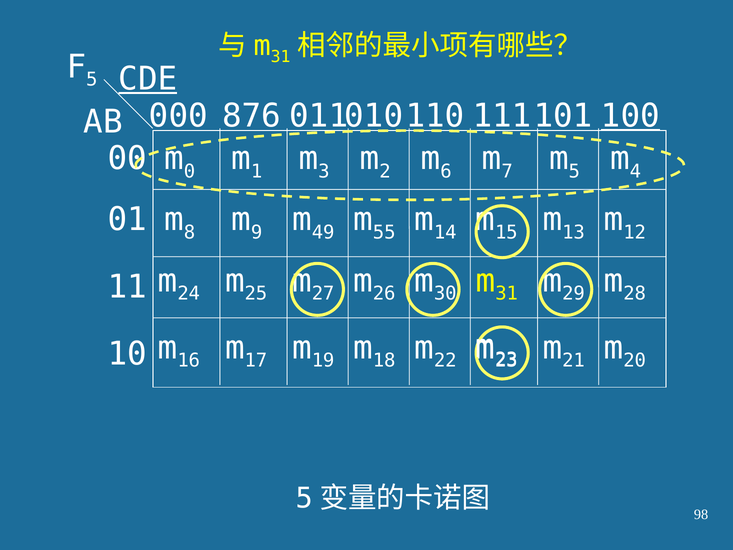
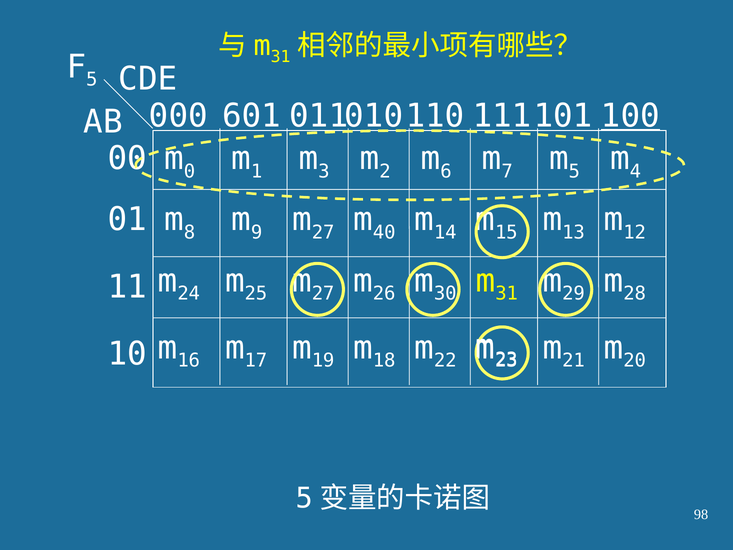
CDE underline: present -> none (148, 79)
876: 876 -> 601 (252, 116)
49: 49 -> 27 (323, 232)
55: 55 -> 40 (384, 232)
